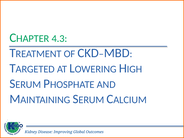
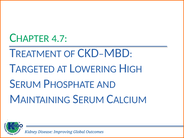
4.3: 4.3 -> 4.7 (59, 39)
